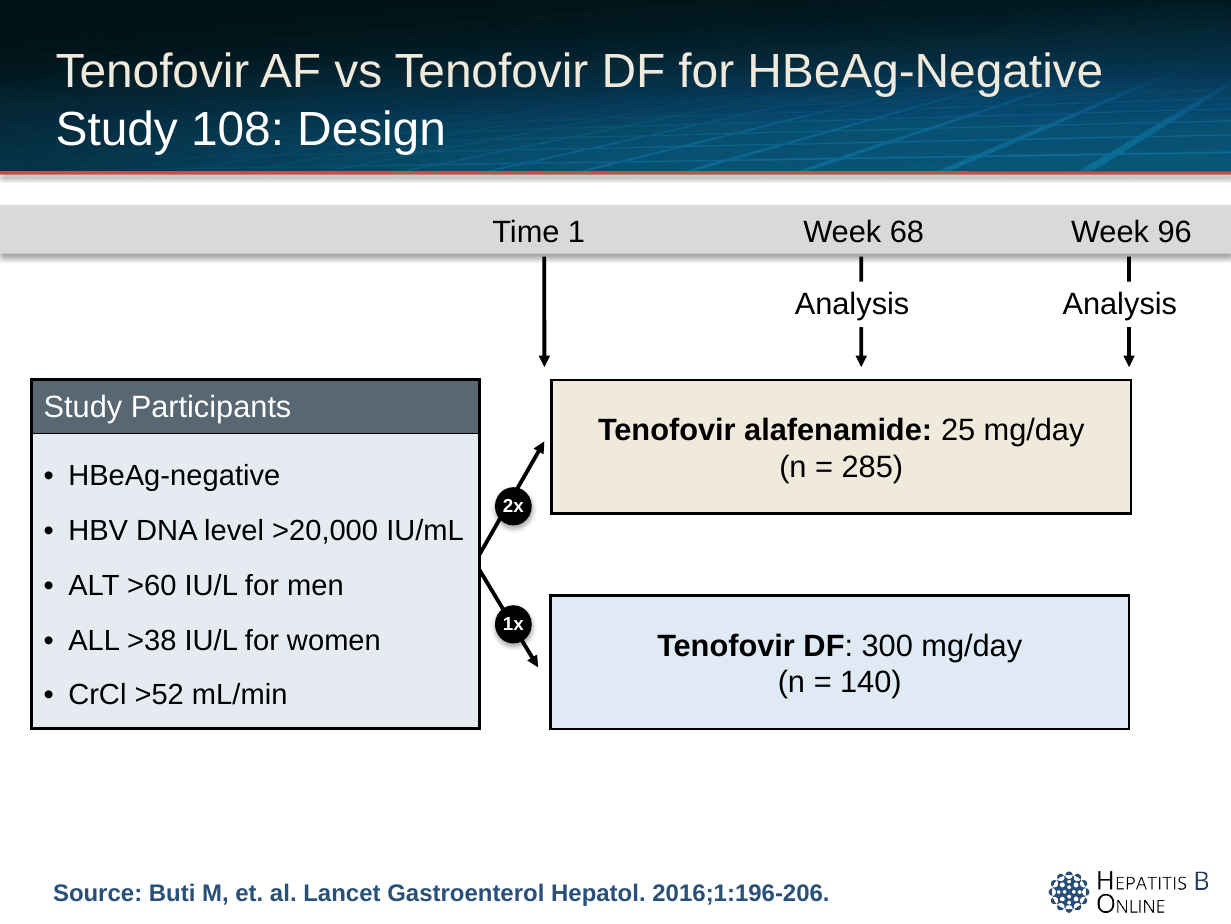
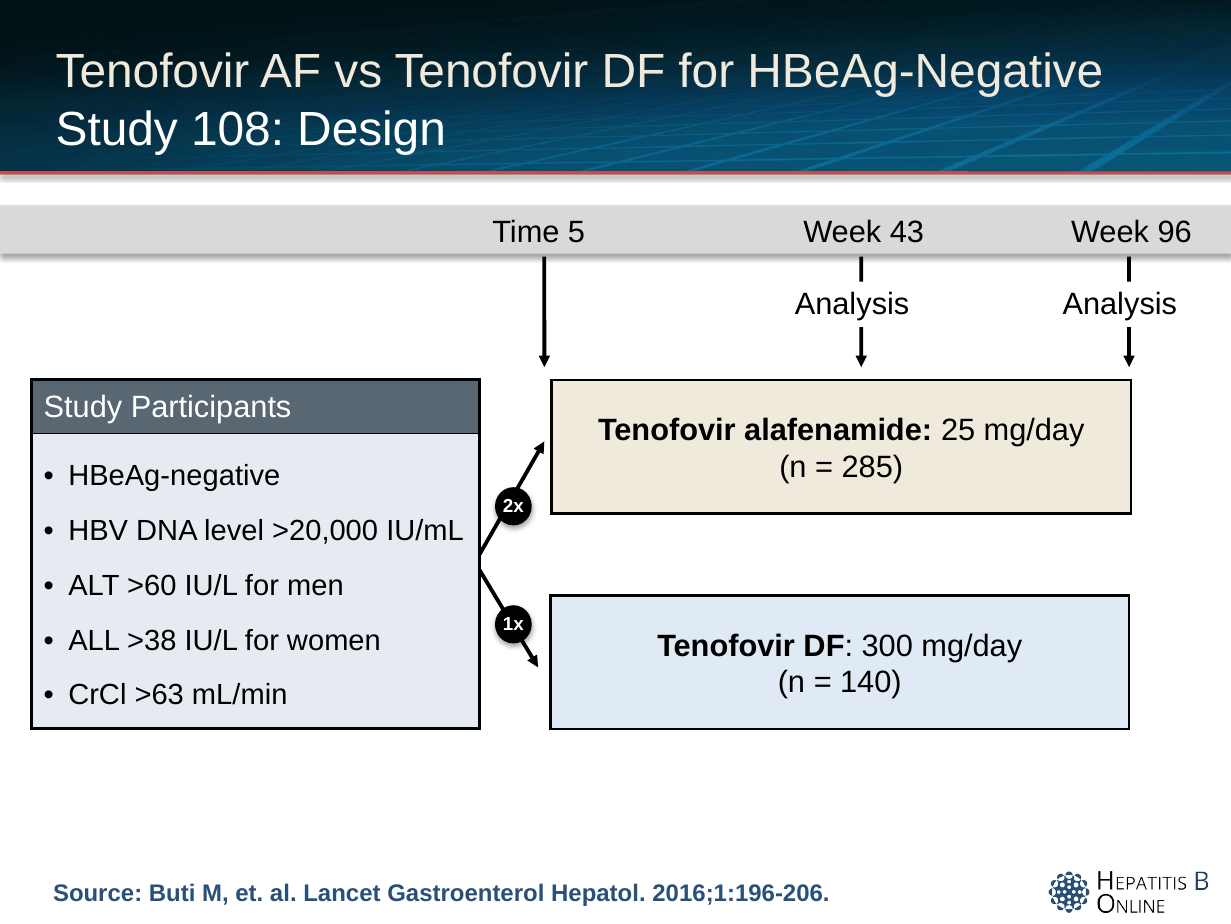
1: 1 -> 5 (577, 232)
68: 68 -> 43 (907, 232)
>52: >52 -> >63 (159, 695)
